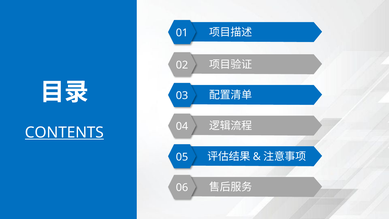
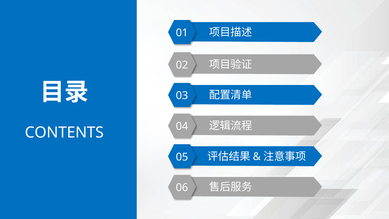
CONTENTS underline: present -> none (64, 132)
